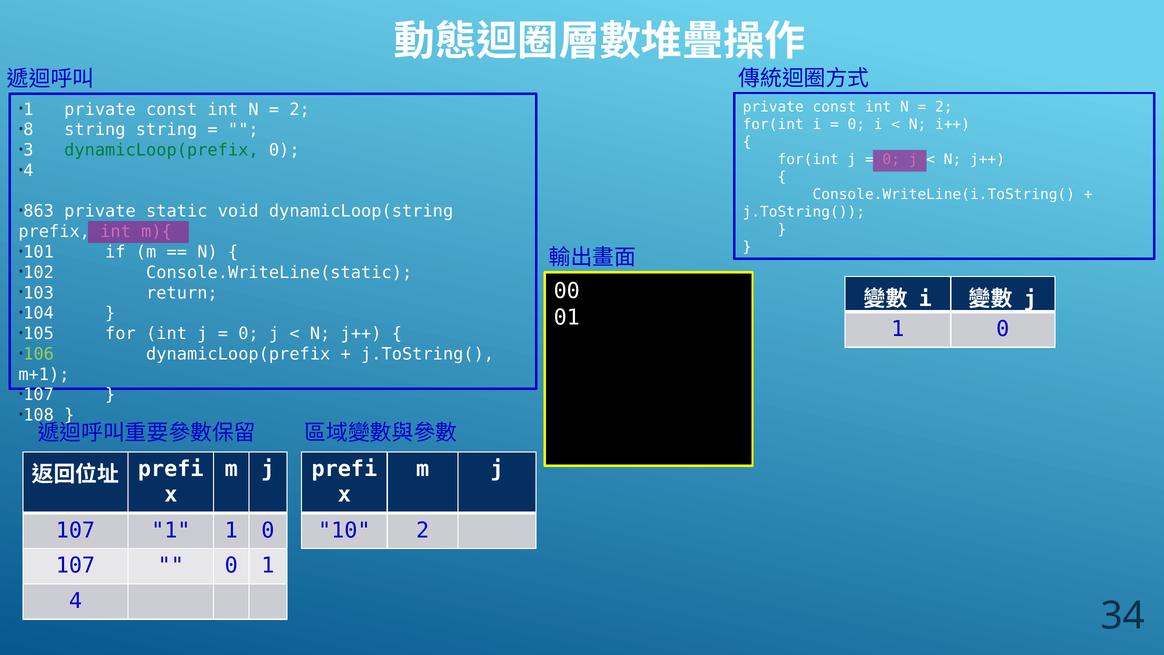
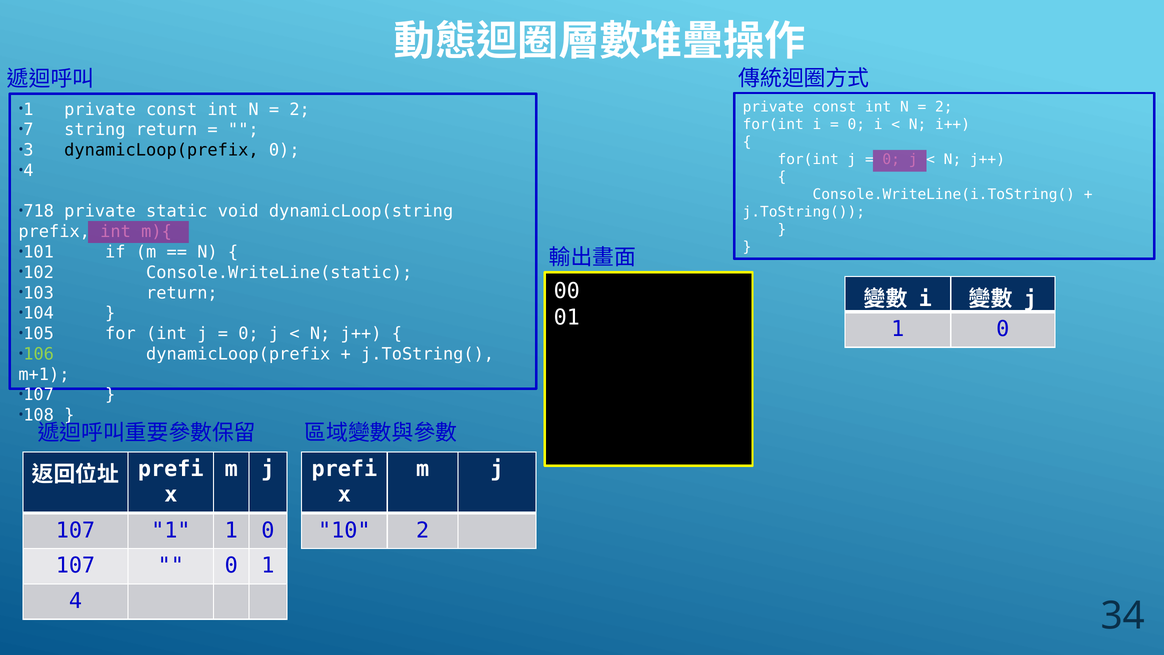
8: 8 -> 7 (28, 130)
string string: string -> return (167, 130)
dynamicLoop(prefix colour: green -> black (161, 150)
863: 863 -> 718 (39, 211)
